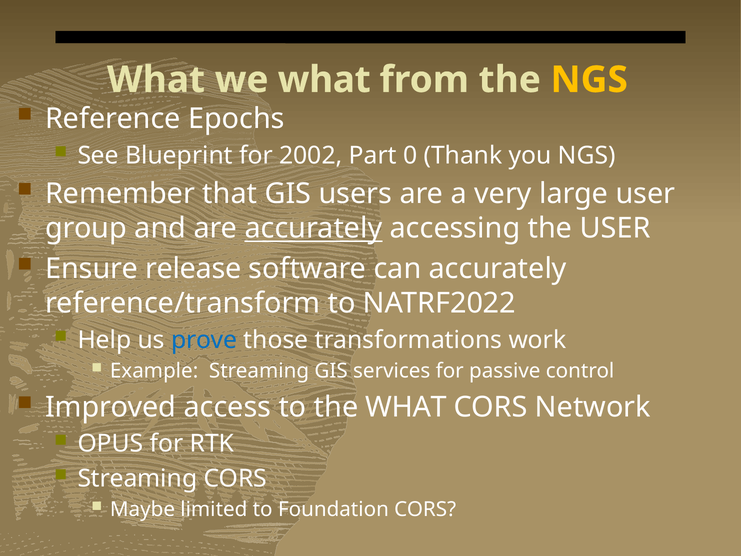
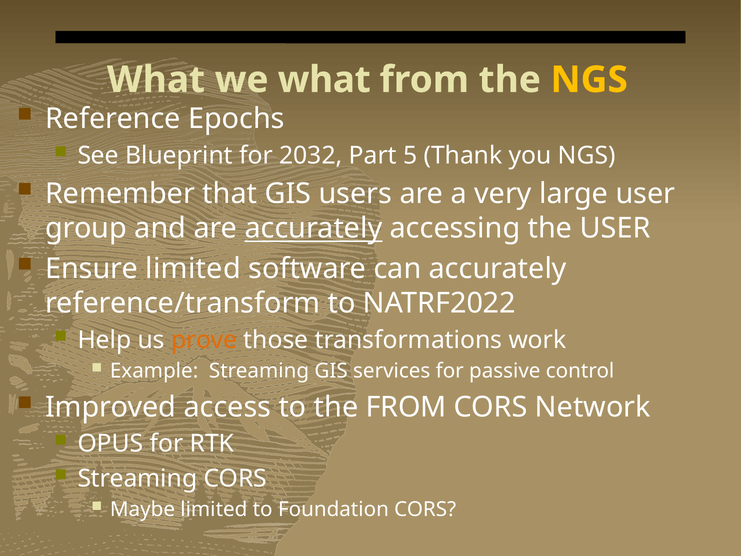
2002: 2002 -> 2032 (311, 155)
0: 0 -> 5 (410, 155)
Ensure release: release -> limited (193, 268)
prove colour: blue -> orange (204, 340)
the WHAT: WHAT -> FROM (406, 407)
